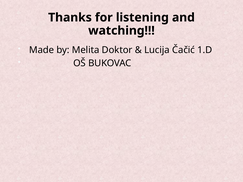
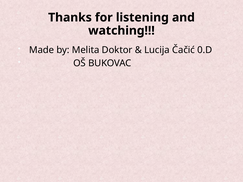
1.D: 1.D -> 0.D (205, 50)
